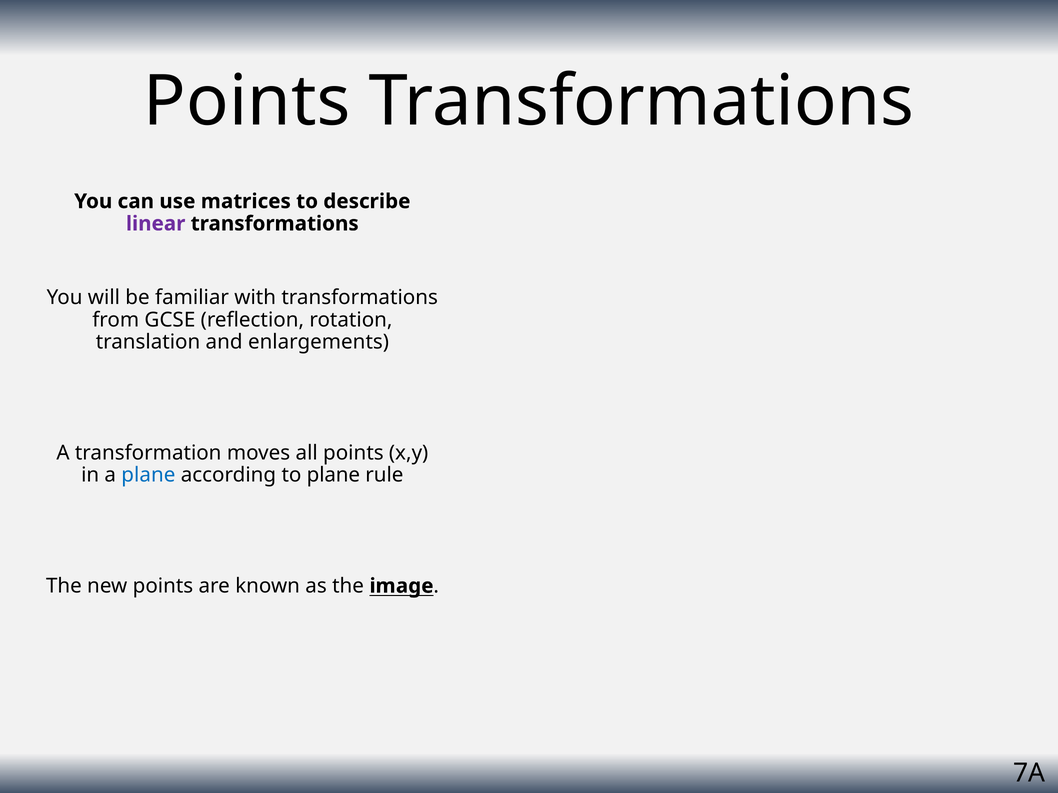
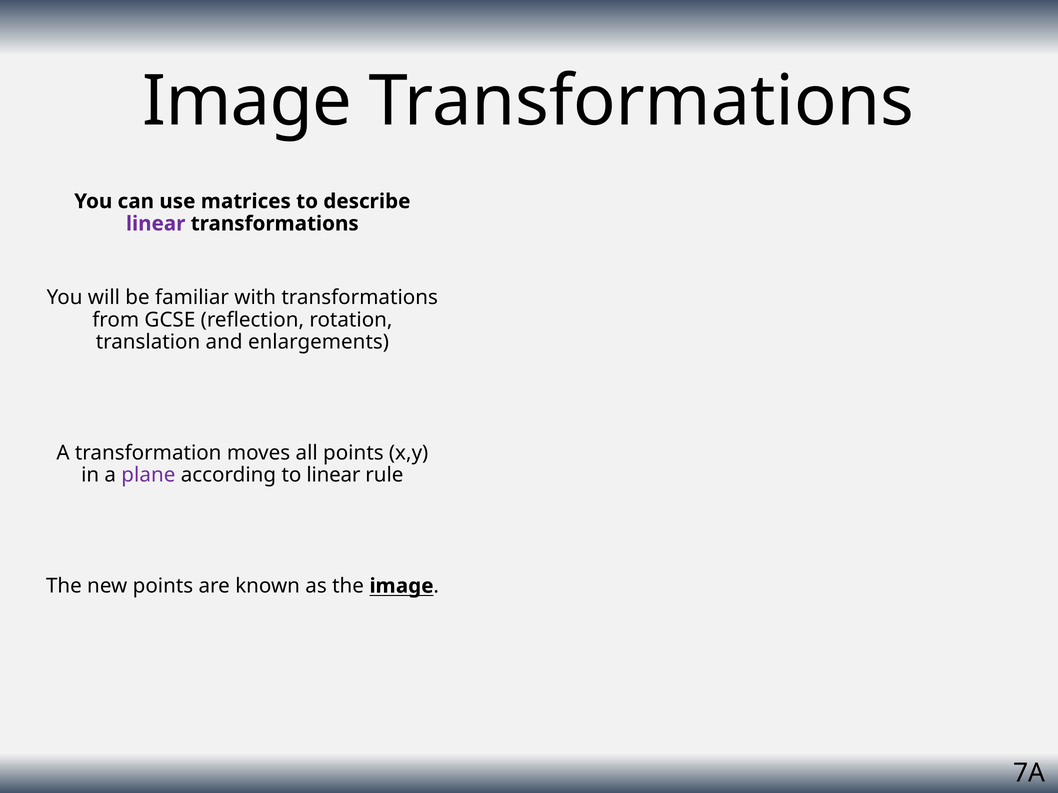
Points: Points -> Image (247, 101)
plane colour: blue -> purple (148, 475)
to plane: plane -> linear (333, 475)
